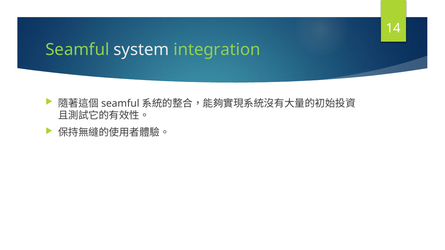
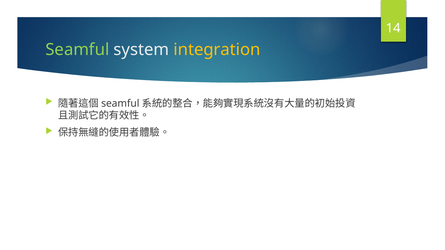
integration colour: light green -> yellow (217, 50)
